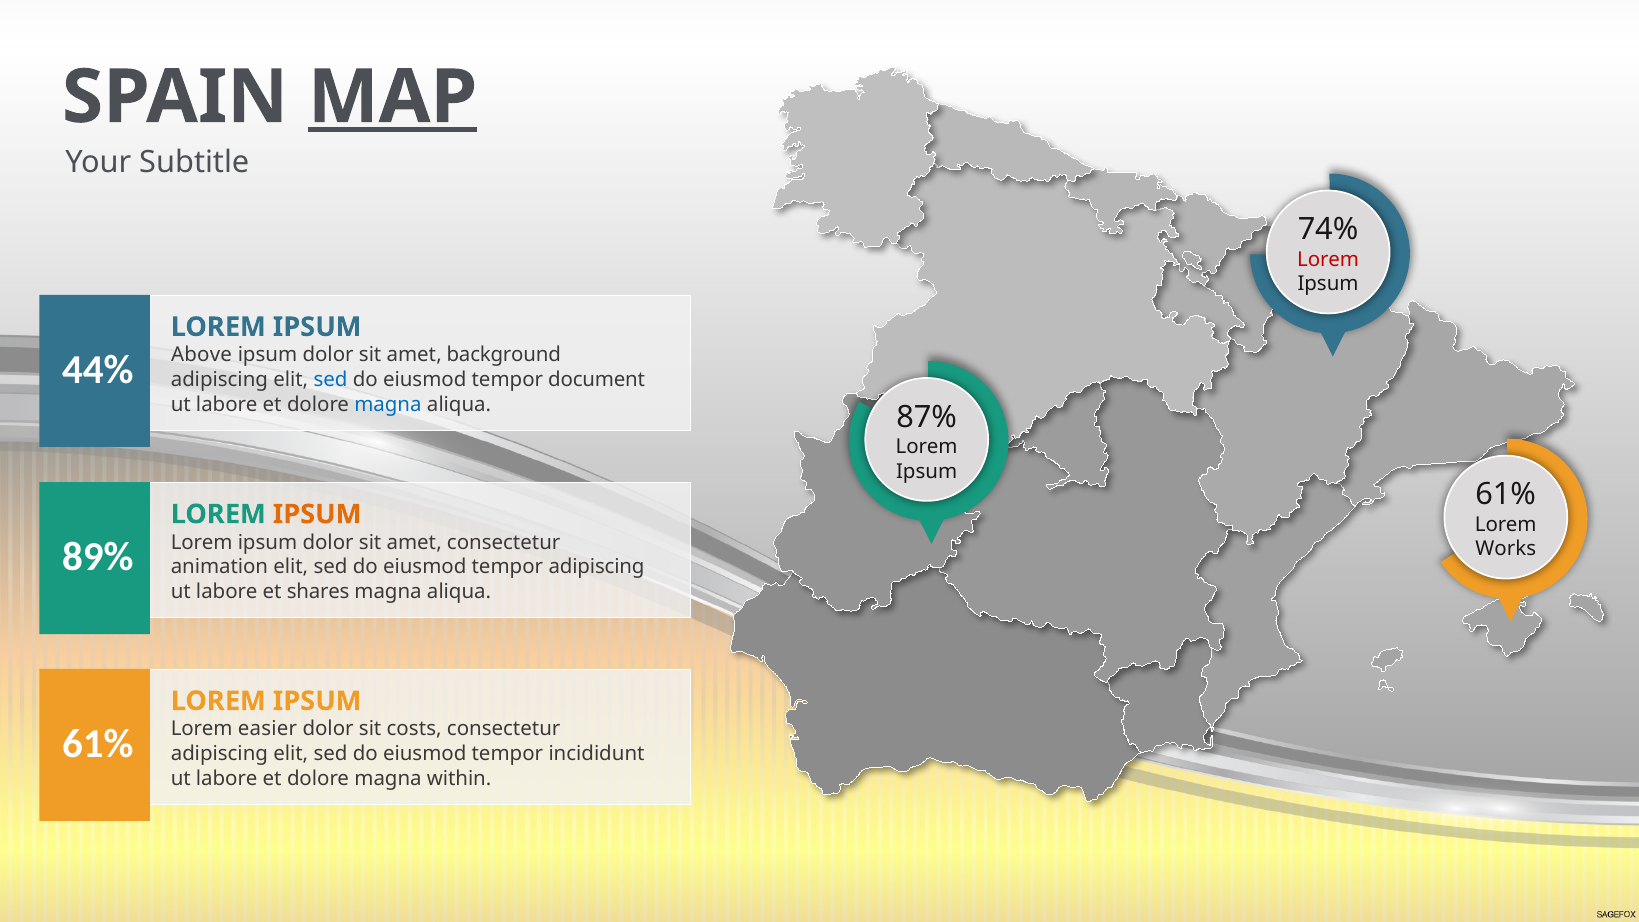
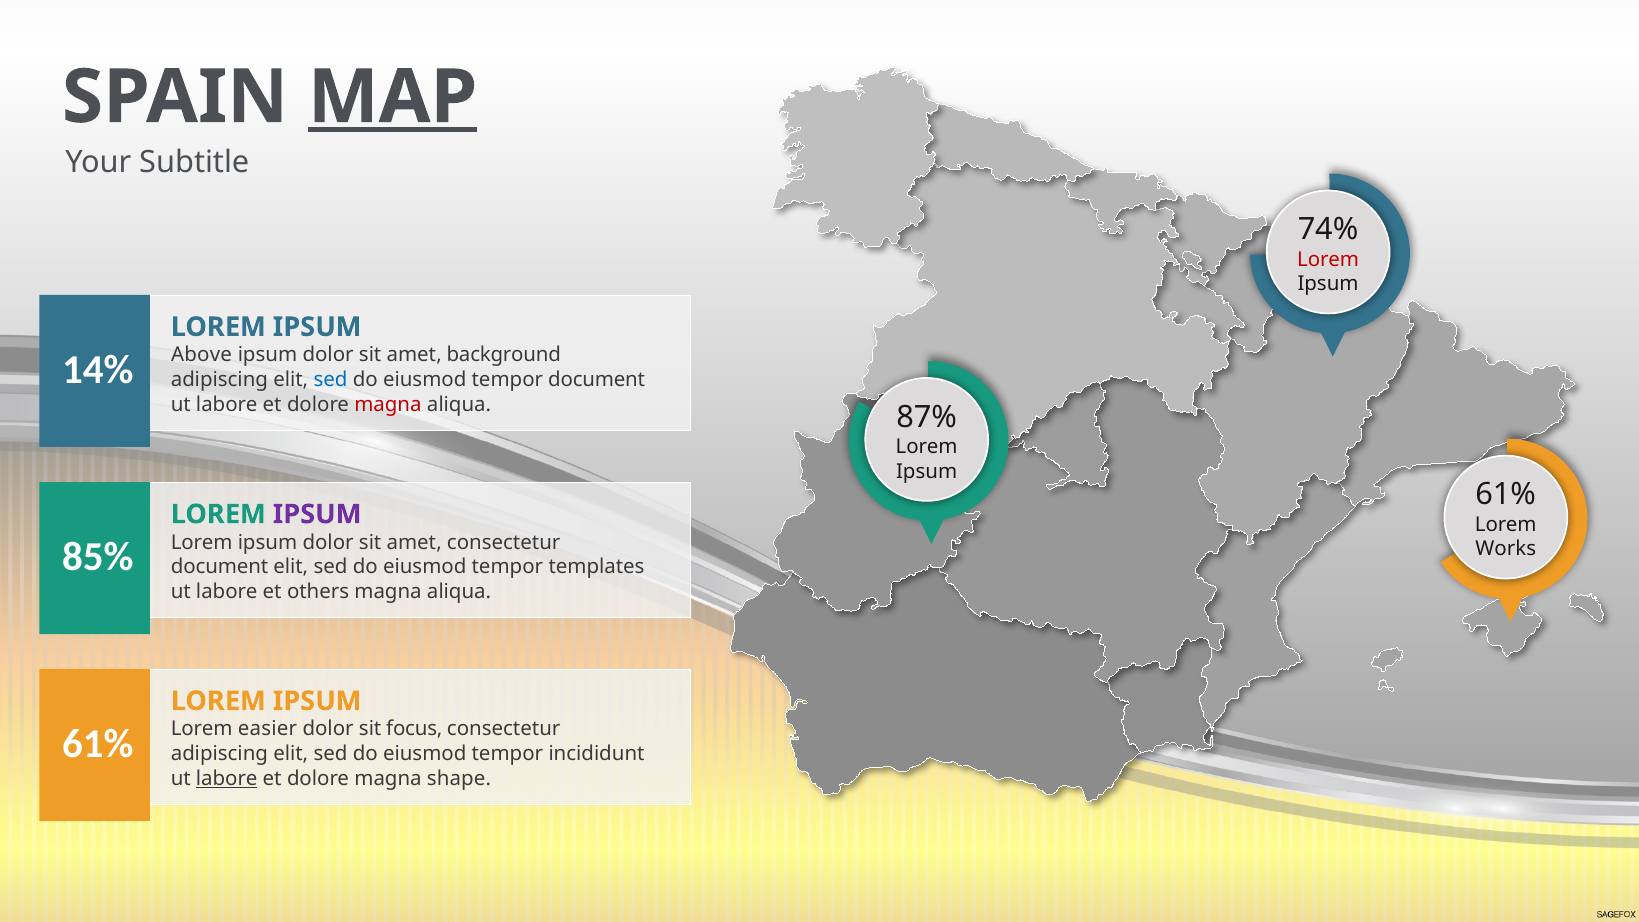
44%: 44% -> 14% (98, 370)
magna colour: blue -> red (388, 404)
IPSUM colour: orange -> purple (317, 514)
89%: 89% -> 85% (98, 557)
animation: animation -> document (219, 567)
tempor adipiscing: adipiscing -> templates (596, 567)
shares: shares -> others (318, 592)
costs: costs -> focus (414, 729)
labore underline: none -> present (227, 778)
within: within -> shape (459, 778)
